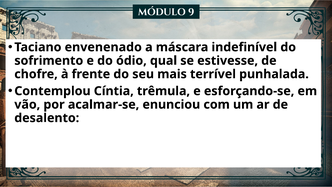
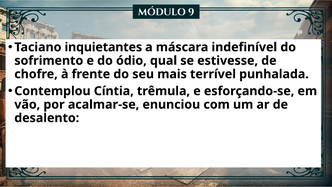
envenenado: envenenado -> inquietantes (103, 47)
